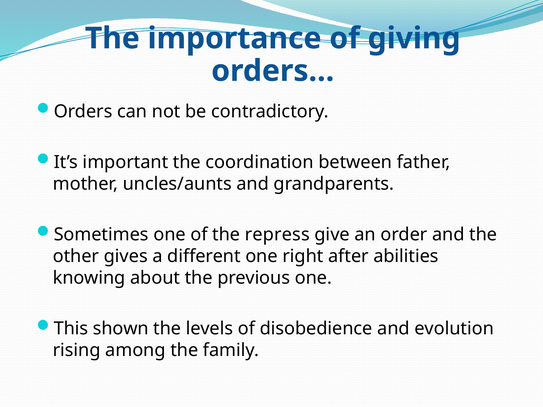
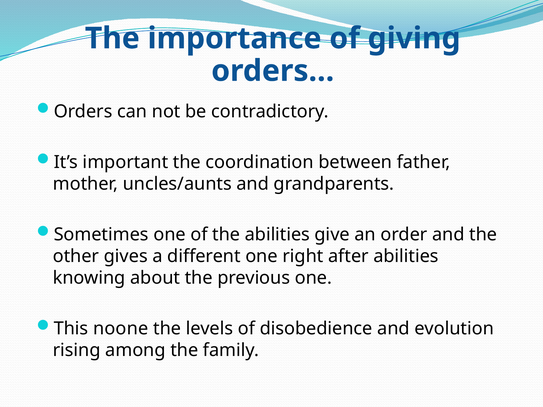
the repress: repress -> abilities (277, 235)
shown: shown -> noone (121, 329)
